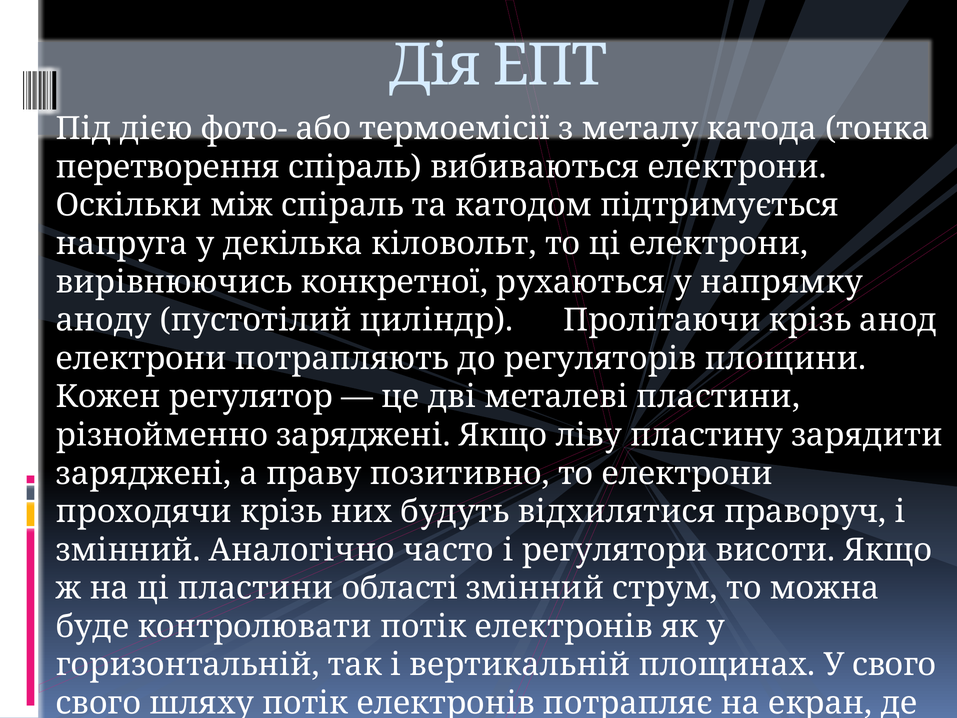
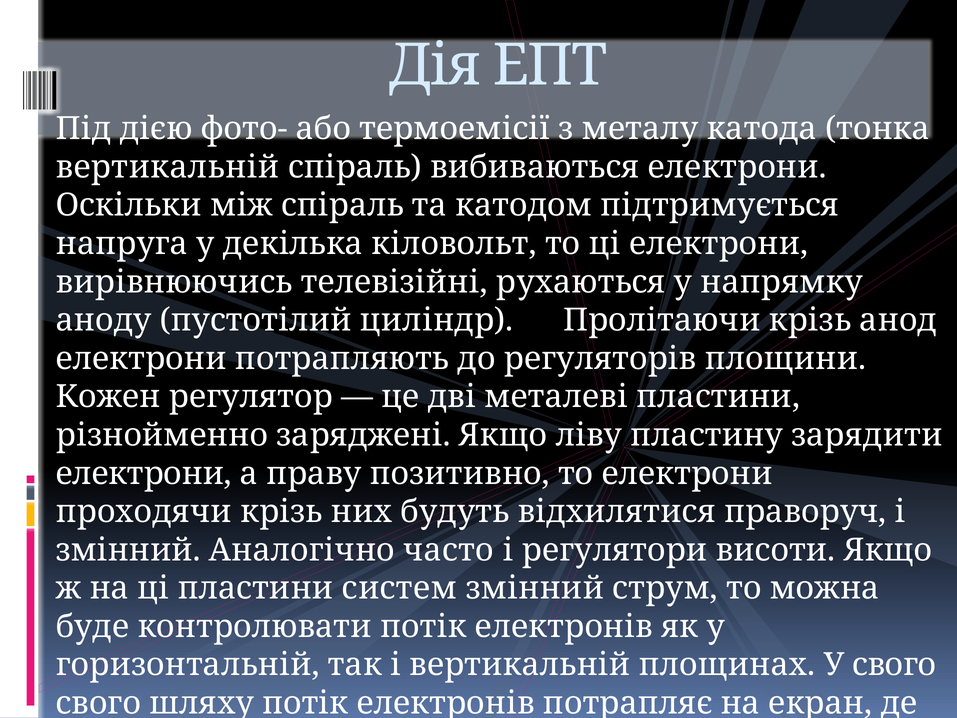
перетворення: перетворення -> вертикальній (168, 167)
конкретної: конкретної -> телевізійні (394, 282)
заряджені: заряджені -> електрони (144, 473)
області: області -> систем (399, 588)
